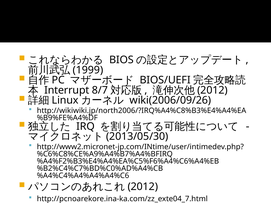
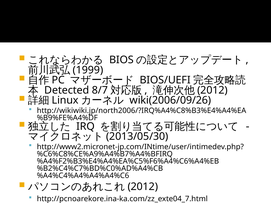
Interrupt: Interrupt -> Detected (67, 90)
